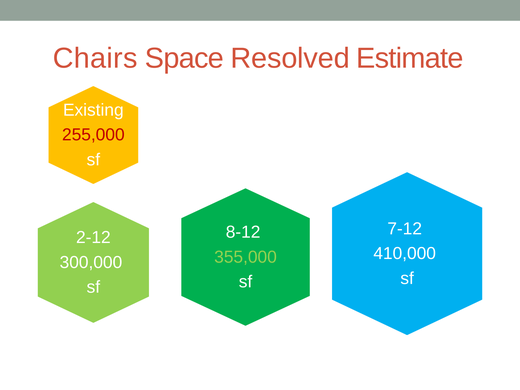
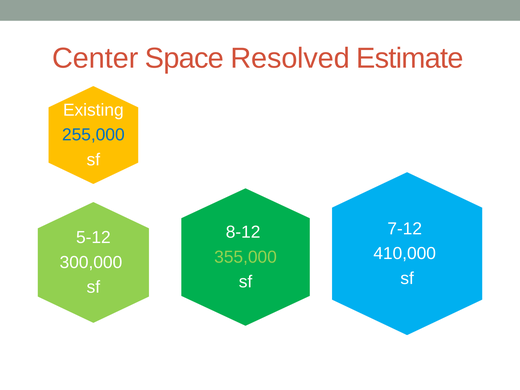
Chairs: Chairs -> Center (95, 58)
255,000 colour: red -> blue (93, 135)
2-12: 2-12 -> 5-12 (93, 238)
